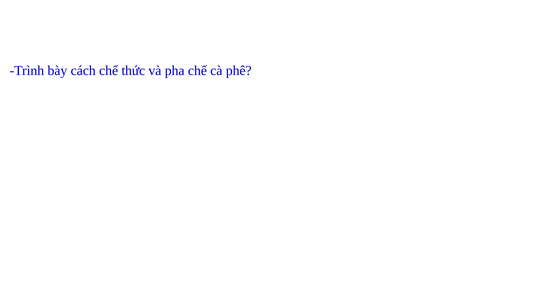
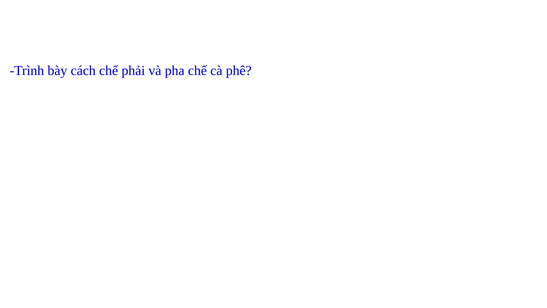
thức: thức -> phải (133, 70)
